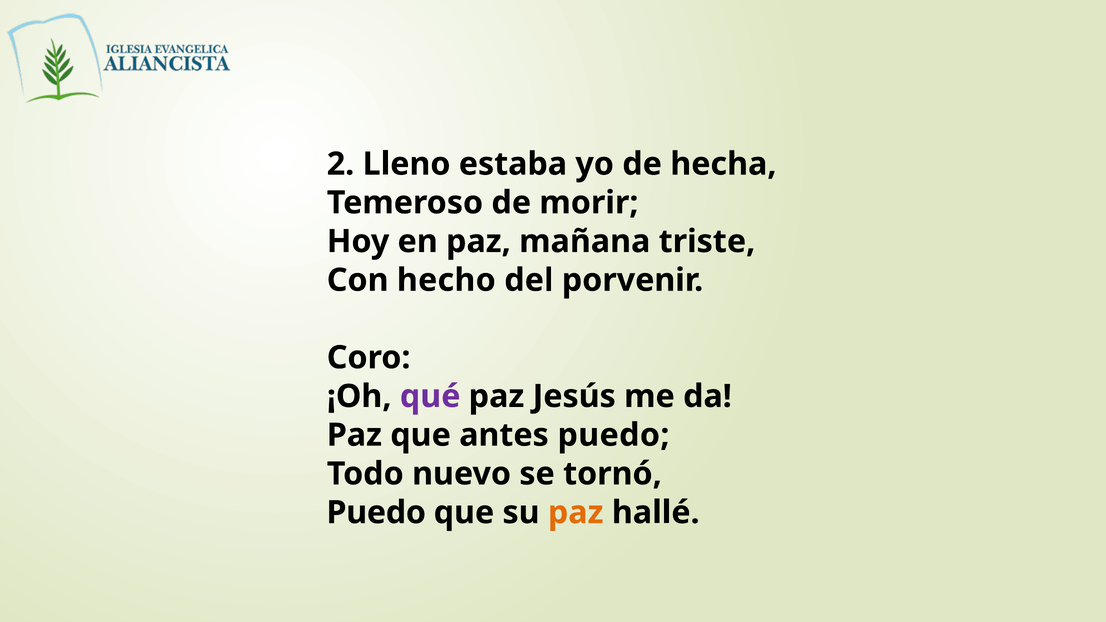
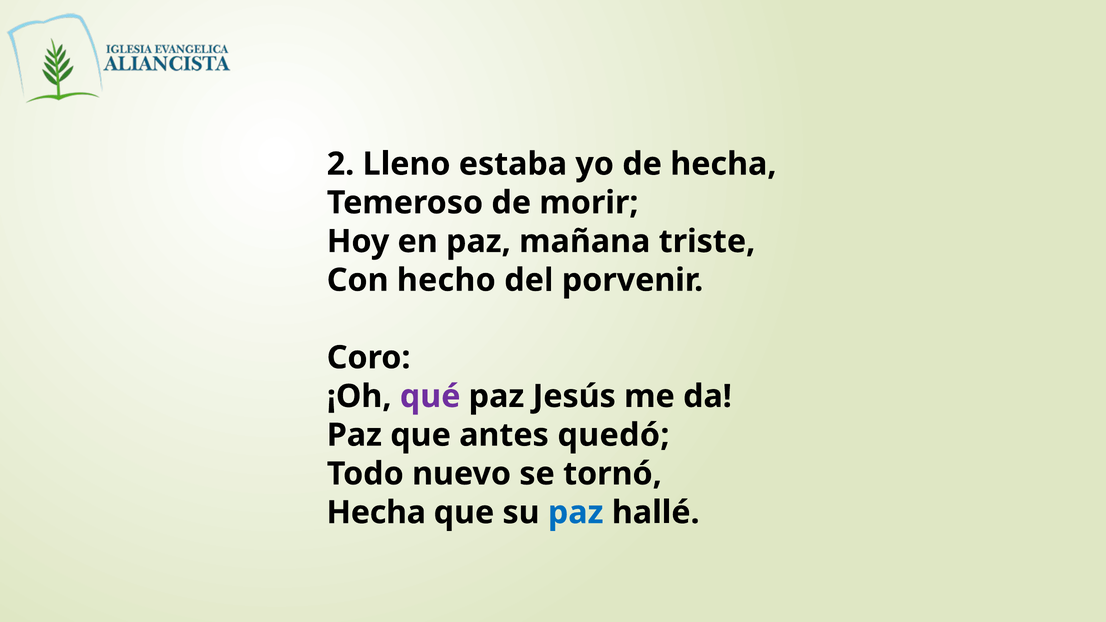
antes puedo: puedo -> quedó (614, 435)
Puedo: Puedo -> Hecha (376, 513)
paz colour: orange -> blue (576, 513)
